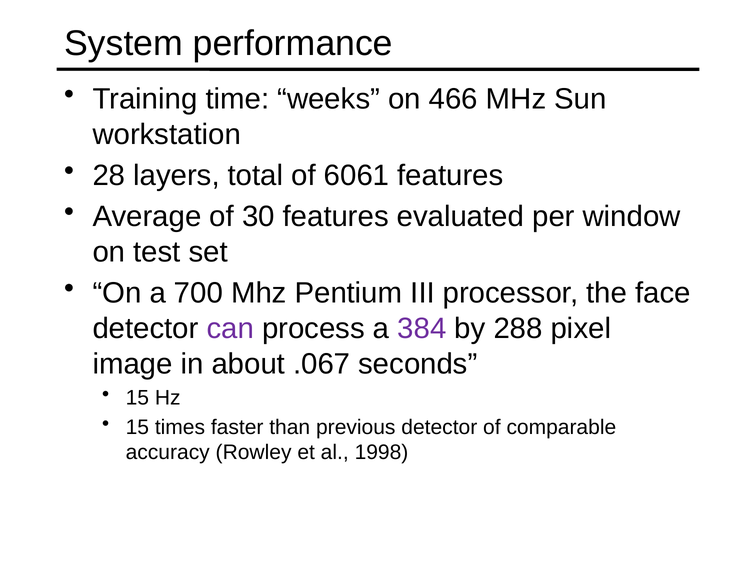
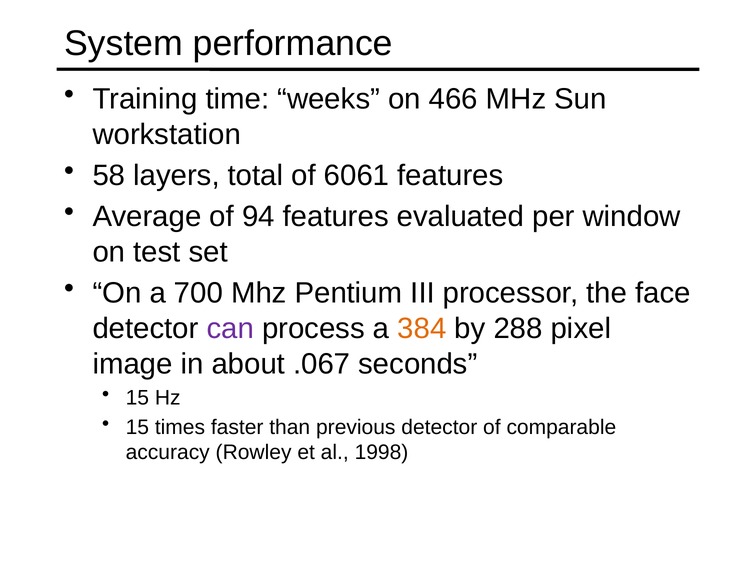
28: 28 -> 58 (109, 176)
30: 30 -> 94 (258, 217)
384 colour: purple -> orange (422, 329)
